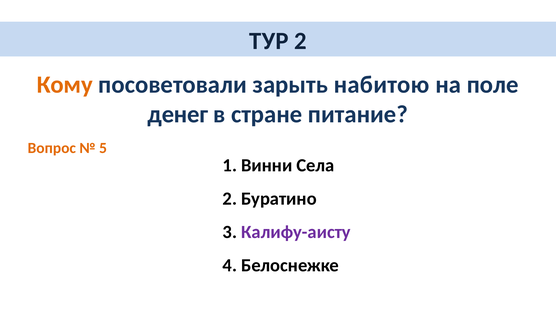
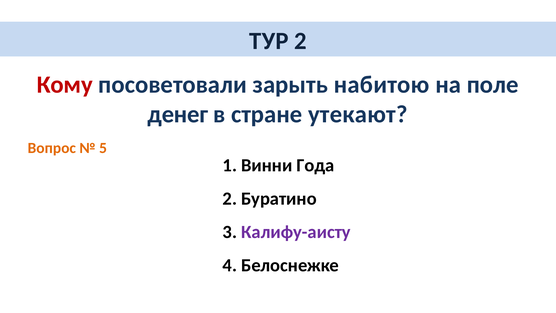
Кому colour: orange -> red (65, 85)
питание: питание -> утекают (358, 114)
Села: Села -> Года (315, 165)
